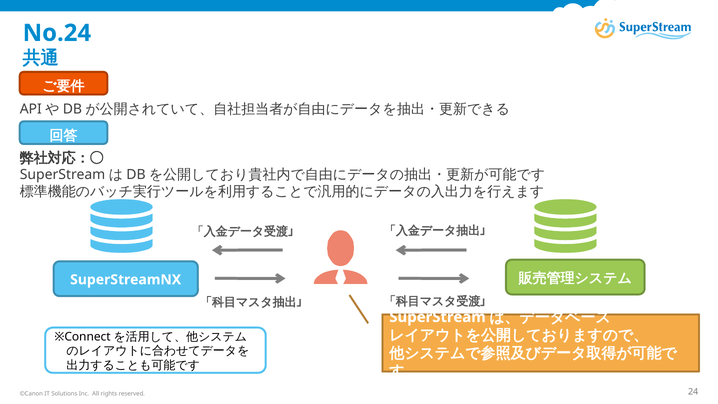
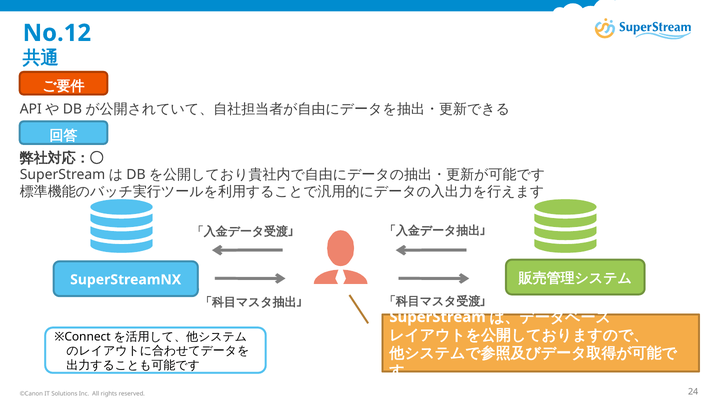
No.24: No.24 -> No.12 (57, 33)
